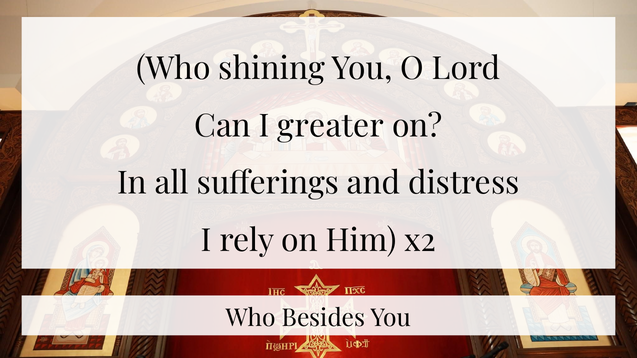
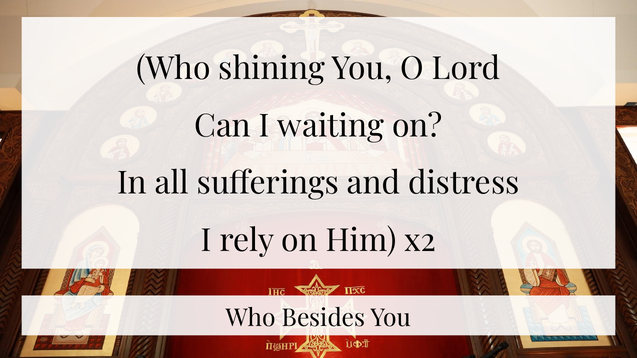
greater: greater -> waiting (331, 126)
